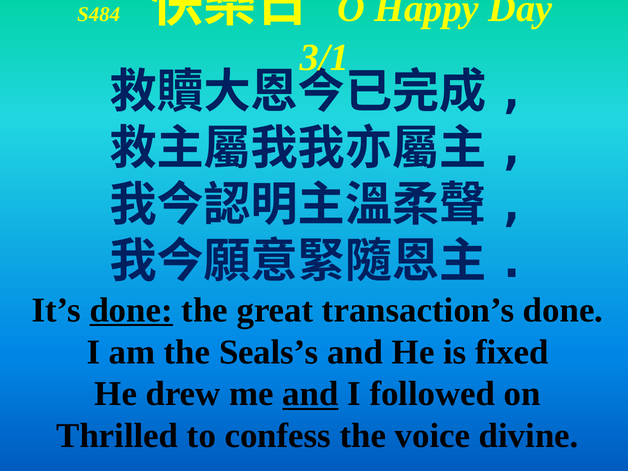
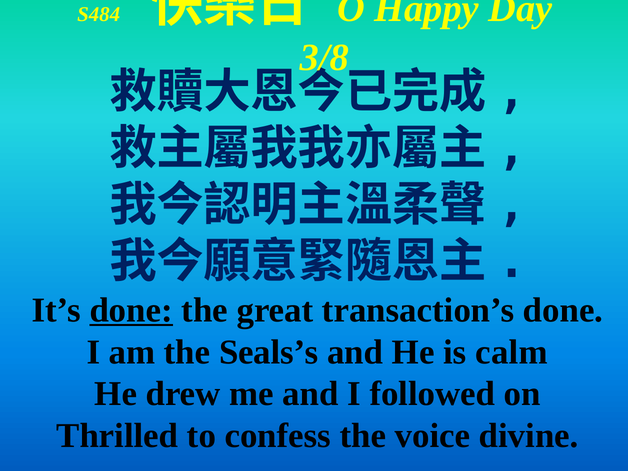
3/1: 3/1 -> 3/8 (324, 58)
fixed: fixed -> calm (512, 352)
and underline: present -> none (310, 394)
